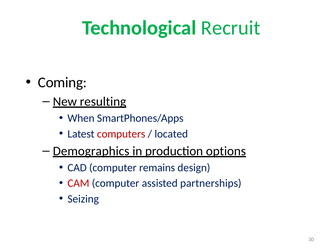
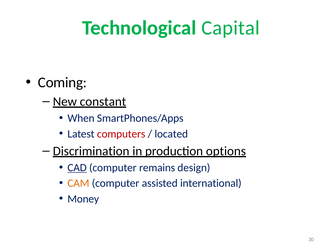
Recruit: Recruit -> Capital (231, 28)
resulting: resulting -> constant (103, 101)
Demographics: Demographics -> Discrimination (91, 151)
CAD underline: none -> present (77, 167)
CAM colour: red -> orange (78, 183)
partnerships: partnerships -> international (211, 183)
Seizing: Seizing -> Money (83, 199)
